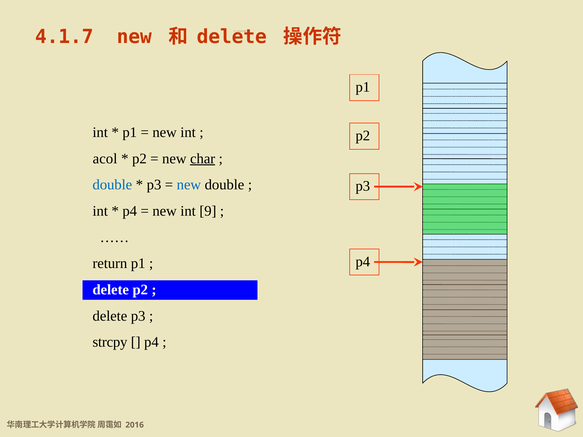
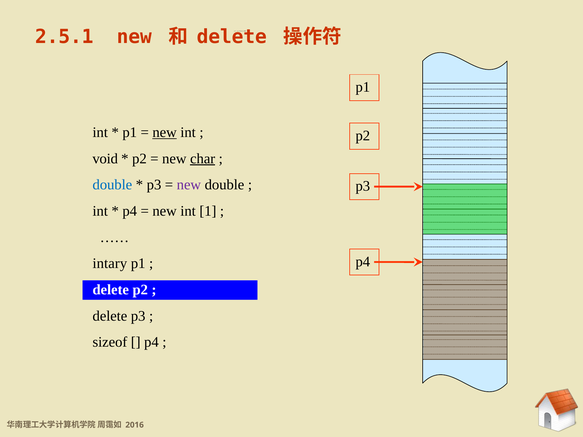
4.1.7: 4.1.7 -> 2.5.1 (64, 37)
new underline: none -> present (165, 132)
acol: acol -> void (105, 159)
new colour: blue -> purple (189, 185)
9: 9 -> 1 (208, 211)
return: return -> intary (110, 264)
strcpy: strcpy -> sizeof (110, 342)
